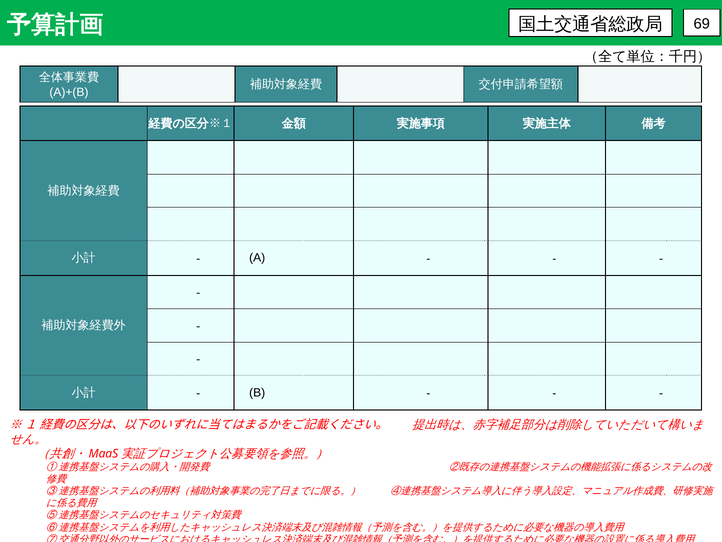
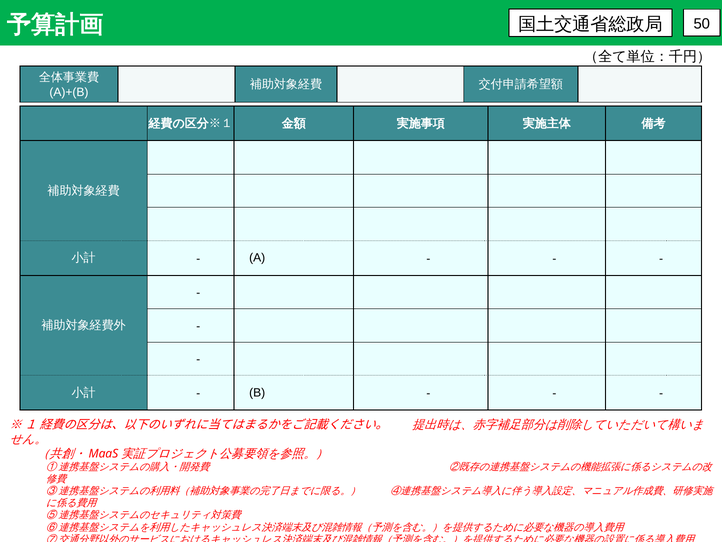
69: 69 -> 50 (702, 24)
